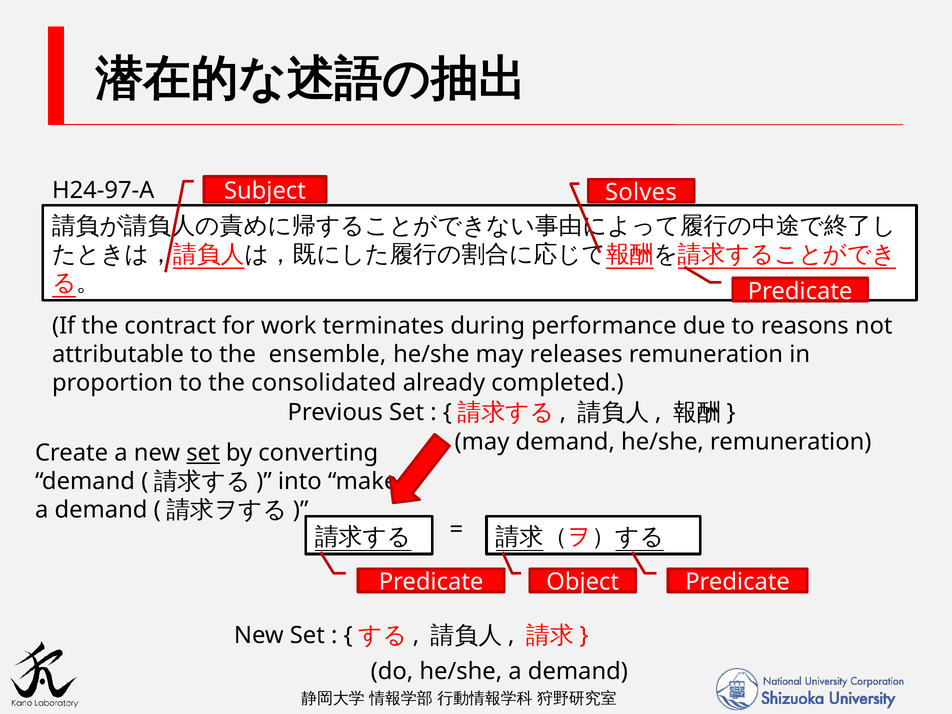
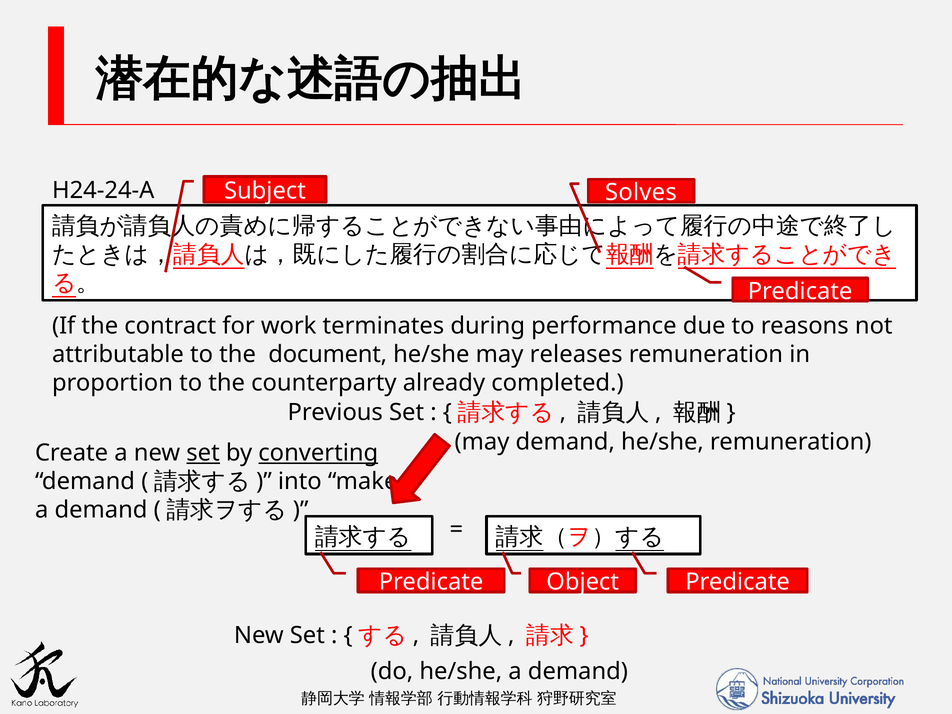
H24-97-A: H24-97-A -> H24-24-A (103, 190)
ensemble: ensemble -> document (328, 354)
consolidated: consolidated -> counterparty (324, 383)
converting underline: none -> present (318, 453)
